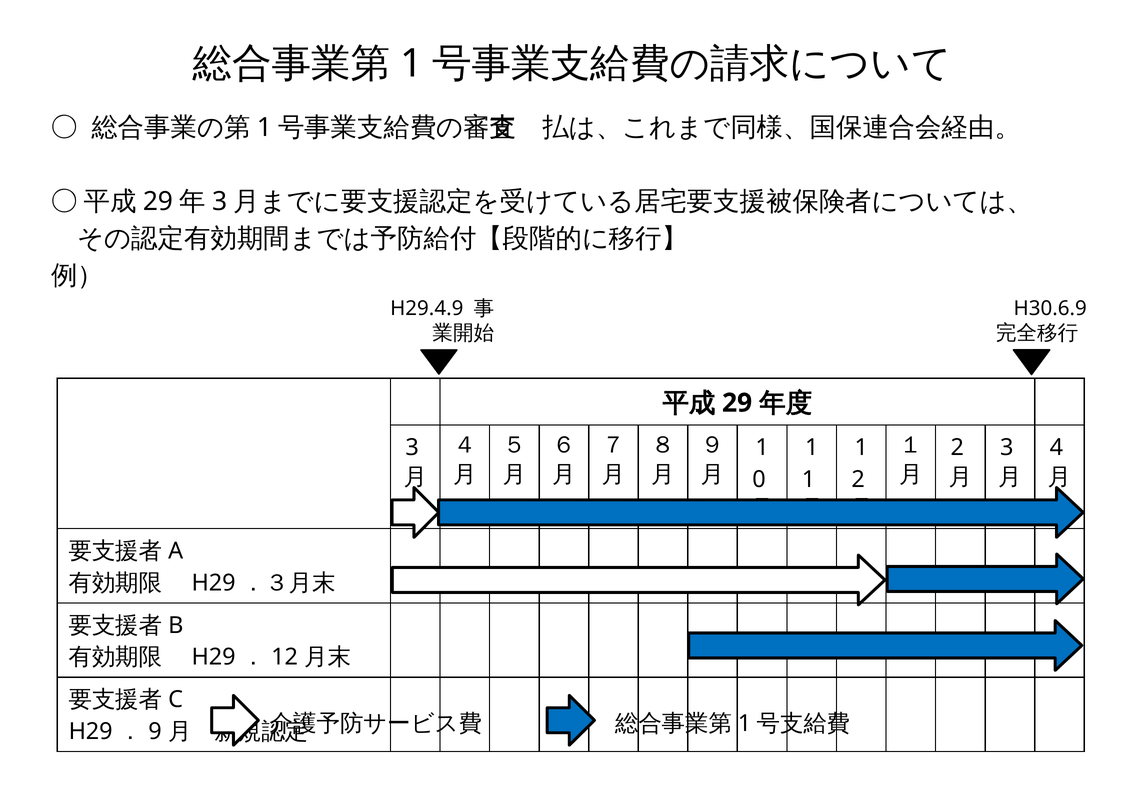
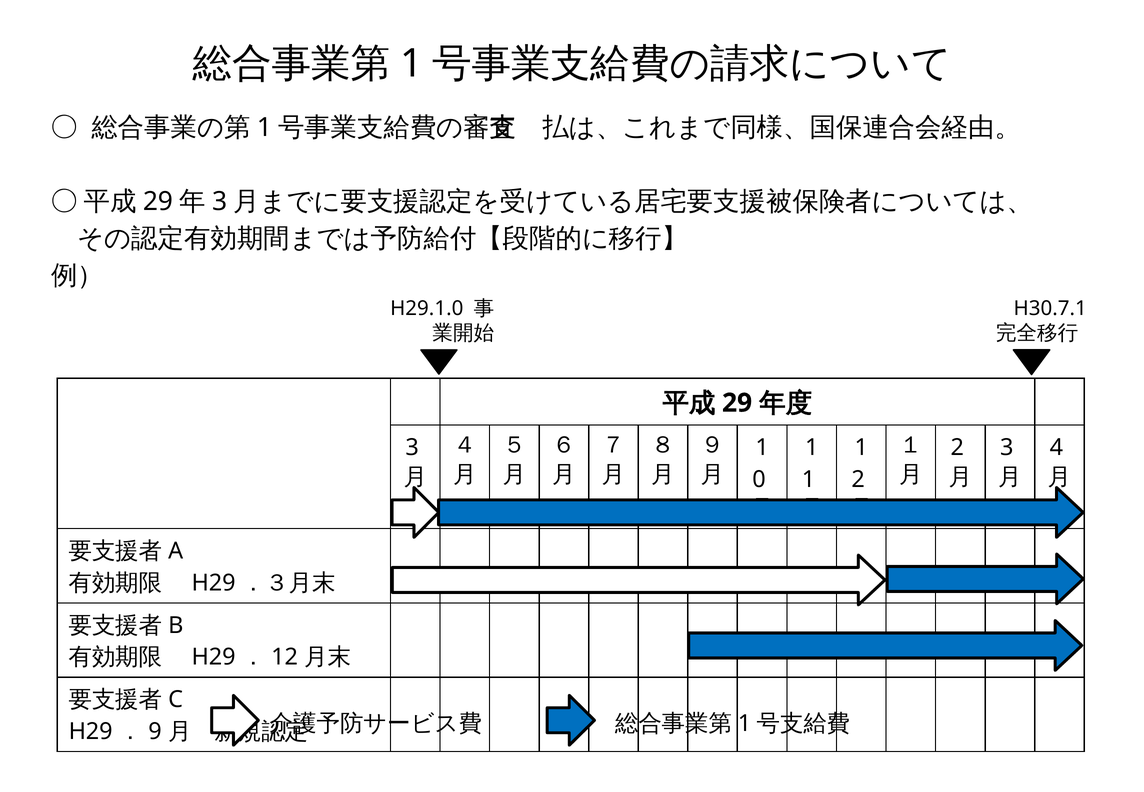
H29.4.9: H29.4.9 -> H29.1.0 (427, 308)
H30.6.9: H30.6.9 -> H30.7.1 (1050, 308)
